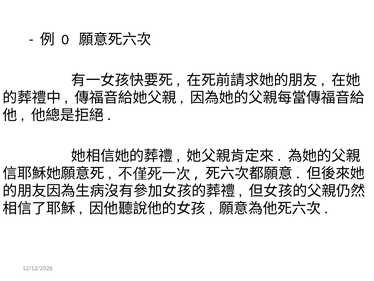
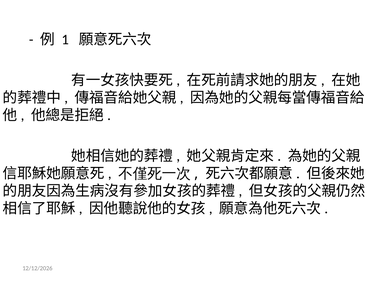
0: 0 -> 1 (65, 39)
